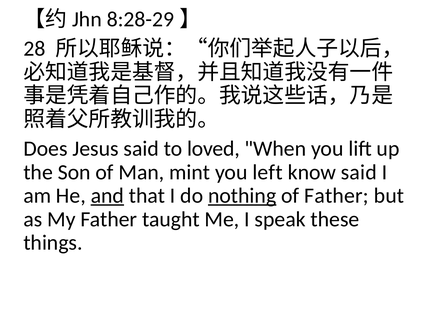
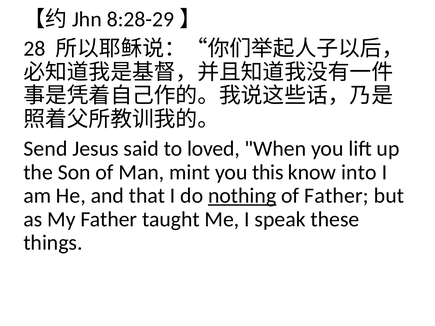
Does: Does -> Send (45, 149)
left: left -> this (268, 172)
know said: said -> into (359, 172)
and underline: present -> none (107, 196)
